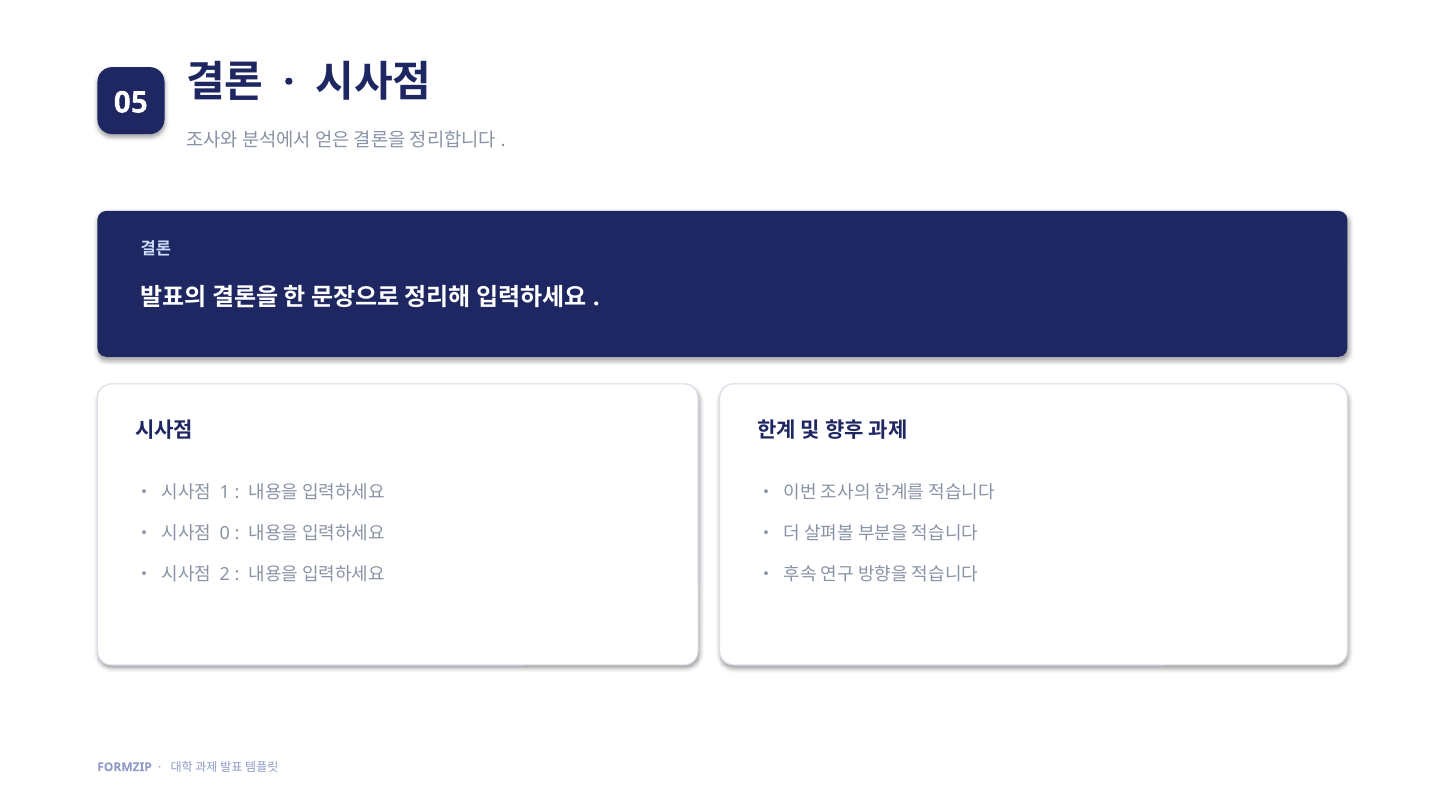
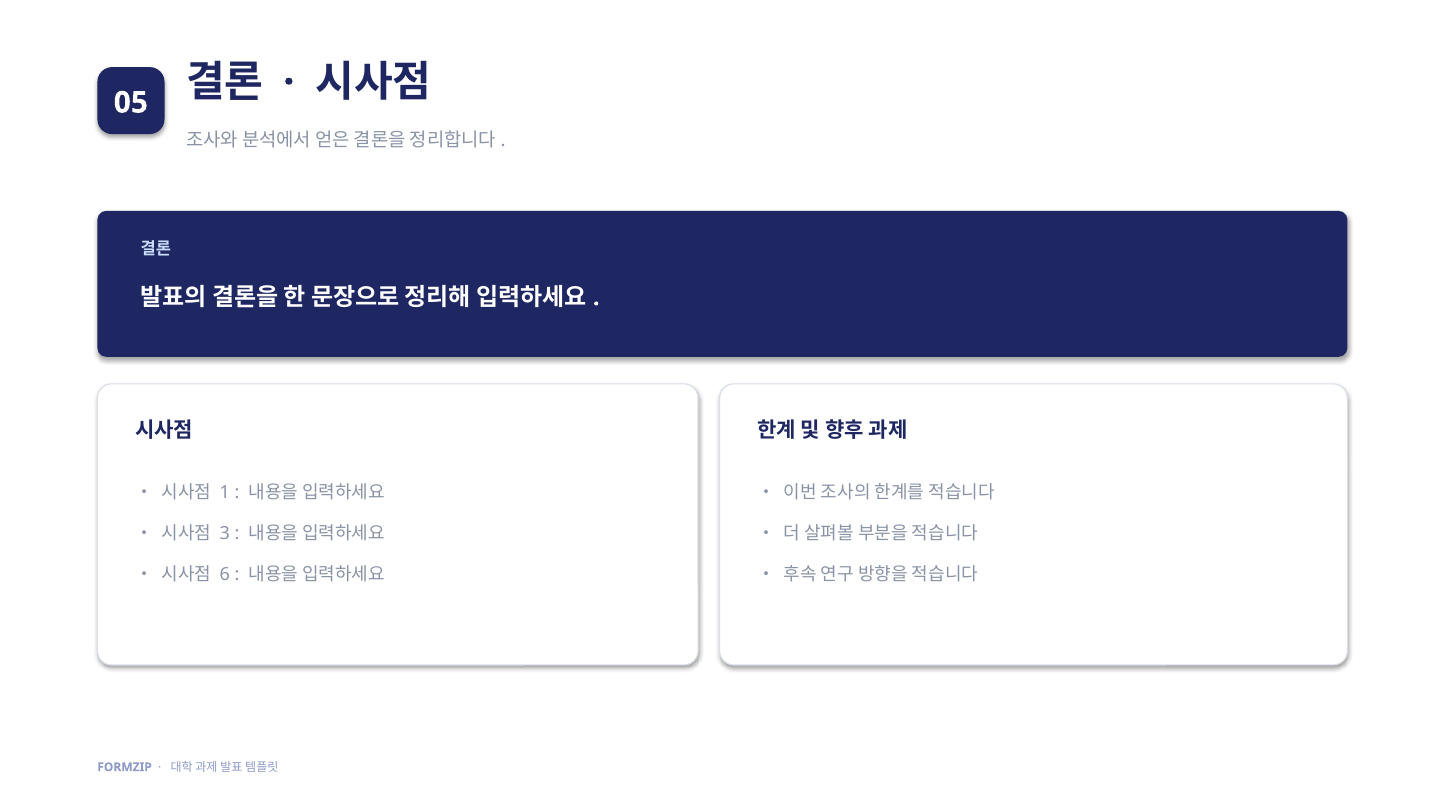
0: 0 -> 3 (225, 534)
2: 2 -> 6 (225, 575)
